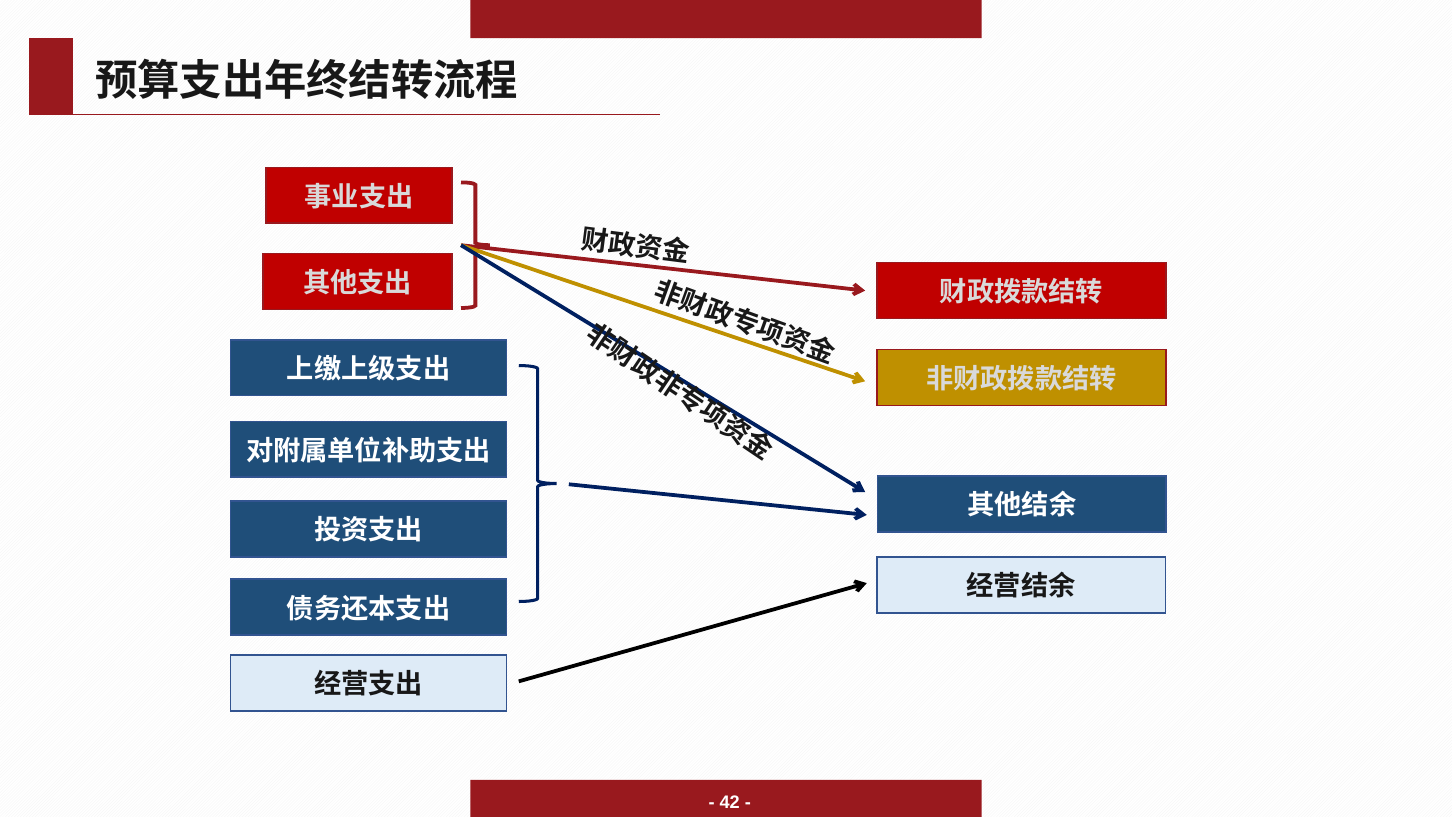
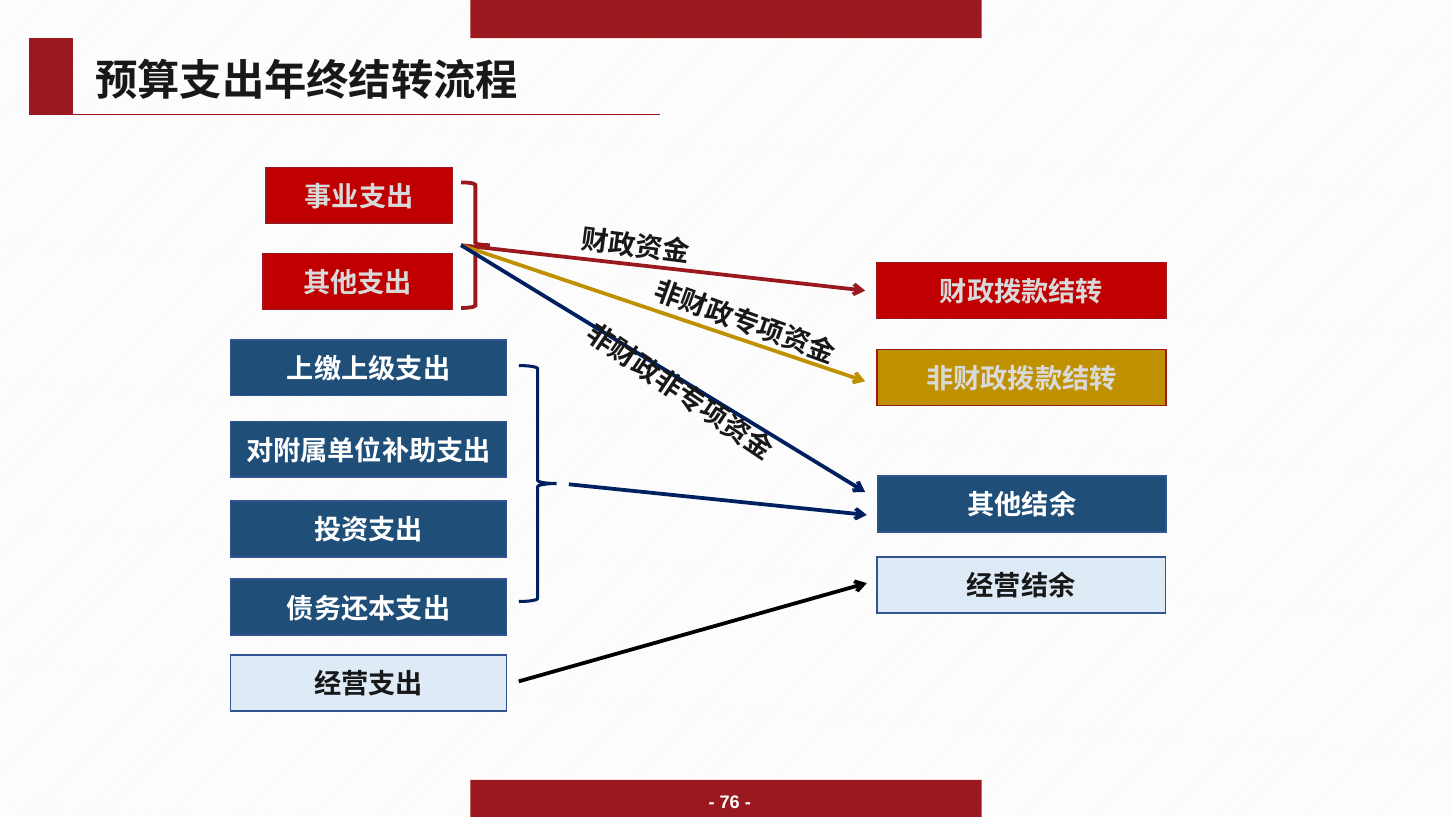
42: 42 -> 76 (730, 802)
